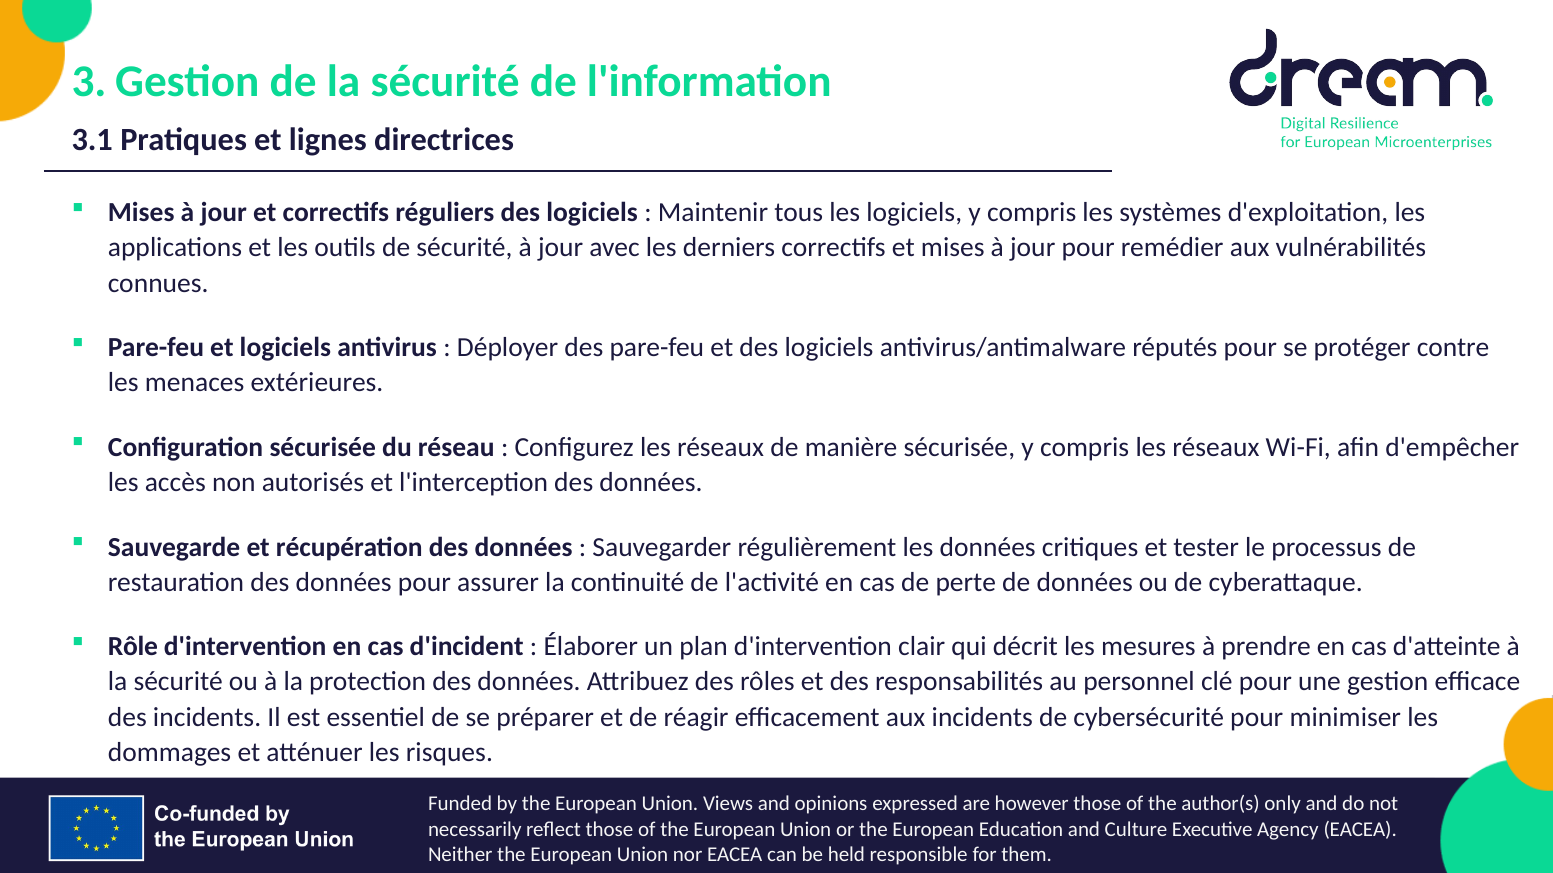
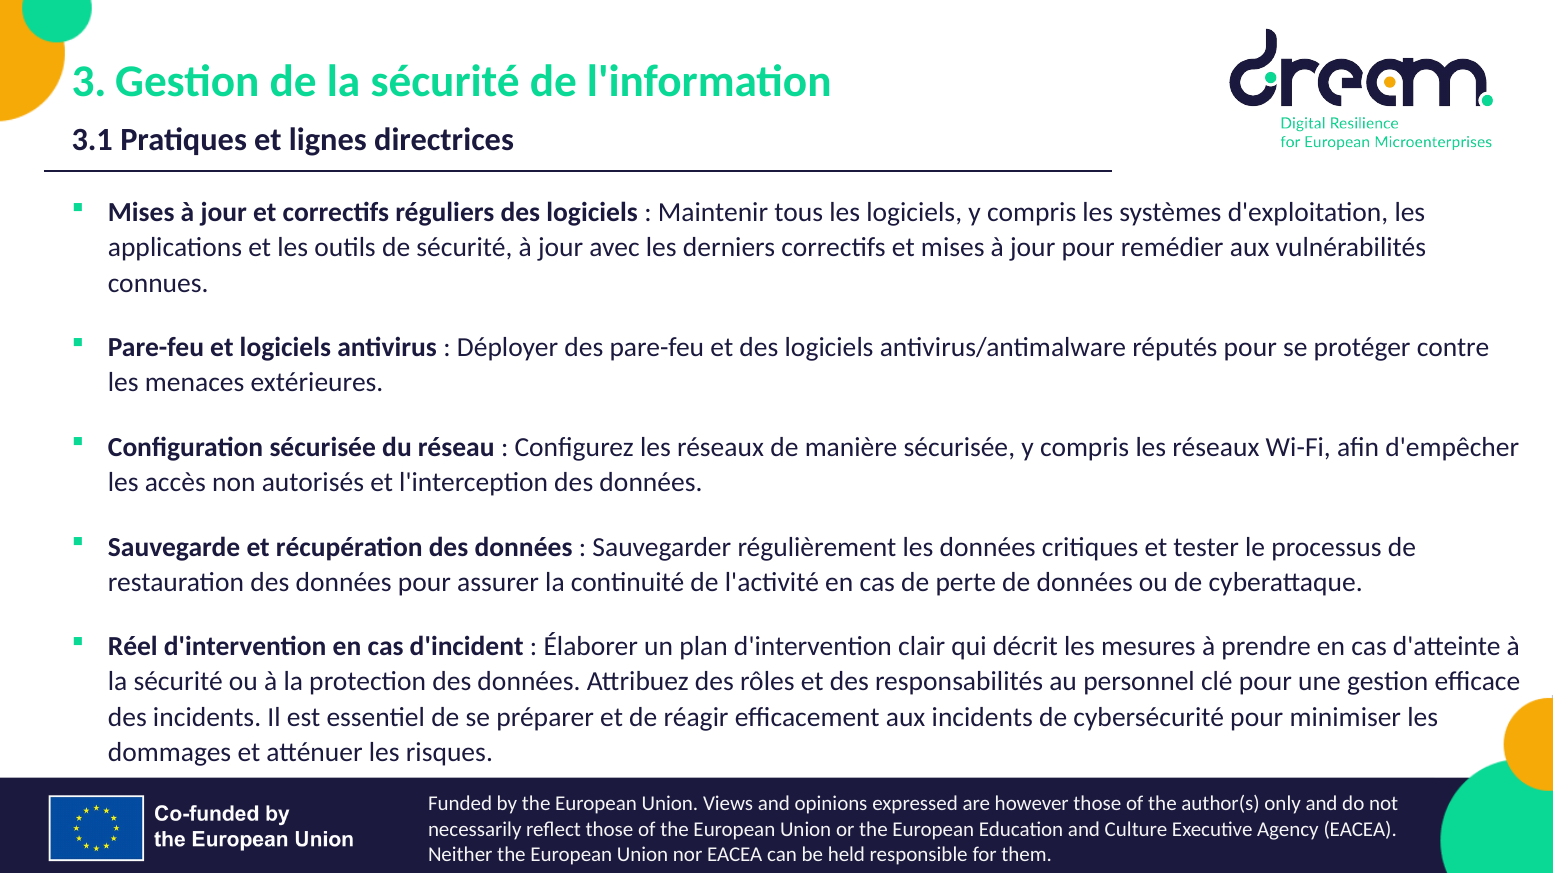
Rôle: Rôle -> Réel (133, 647)
